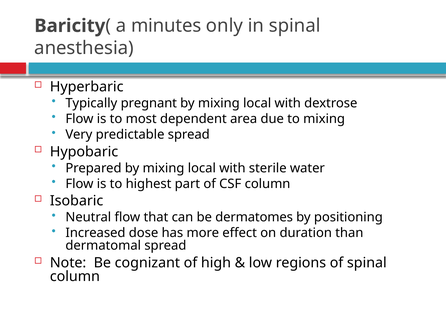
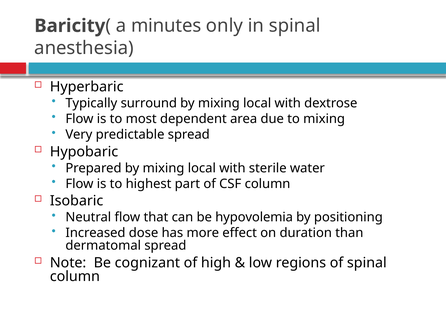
pregnant: pregnant -> surround (149, 103)
dermatomes: dermatomes -> hypovolemia (254, 217)
